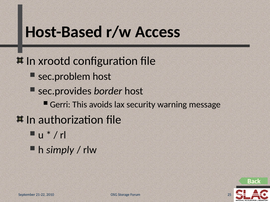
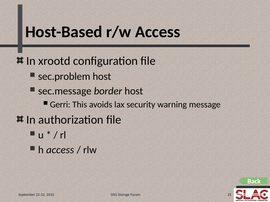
sec.provides: sec.provides -> sec.message (65, 91)
h simply: simply -> access (60, 150)
